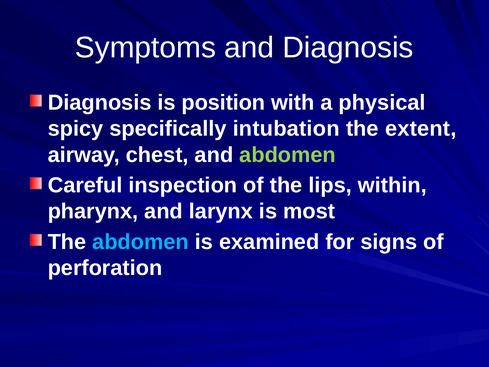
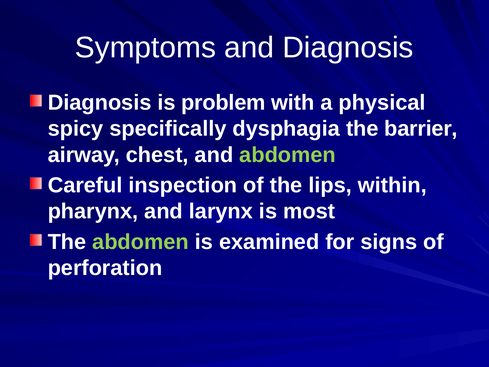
position: position -> problem (223, 103)
intubation: intubation -> dysphagia (286, 129)
extent: extent -> barrier (421, 129)
abdomen colour: light blue -> light green (141, 242)
